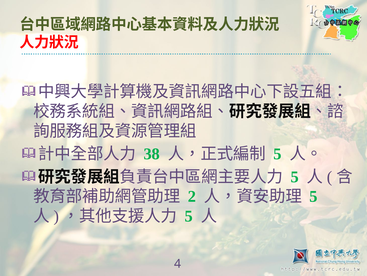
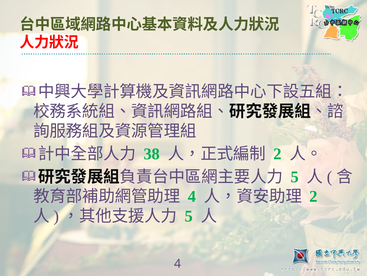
5: 5 -> 2 (277, 154)
2: 2 -> 4 (192, 196)
5: 5 -> 2 (314, 196)
